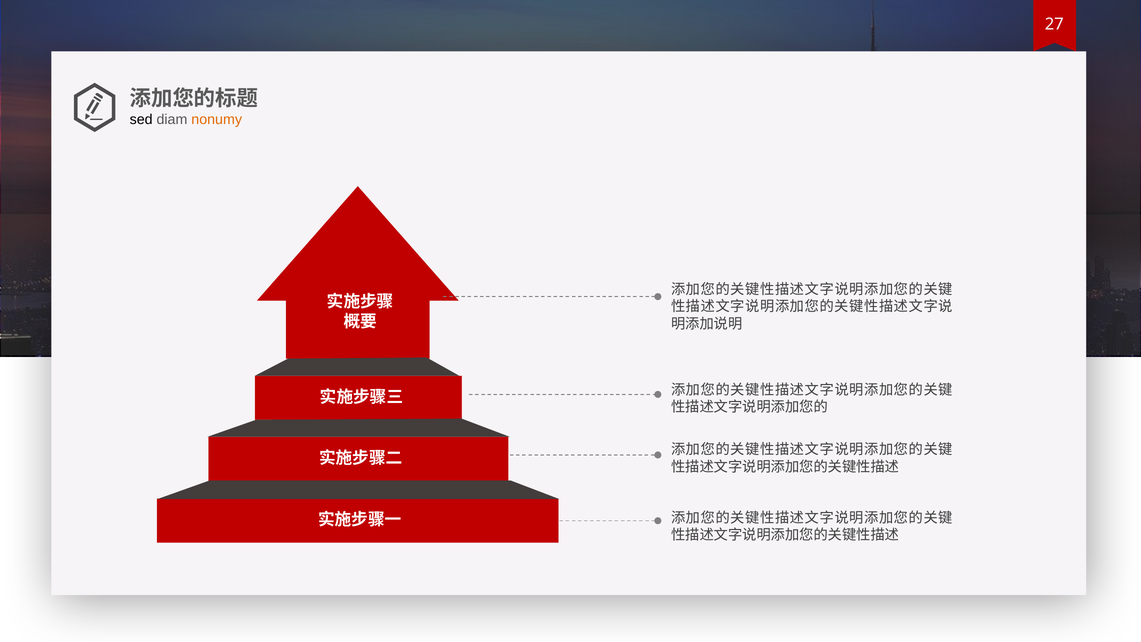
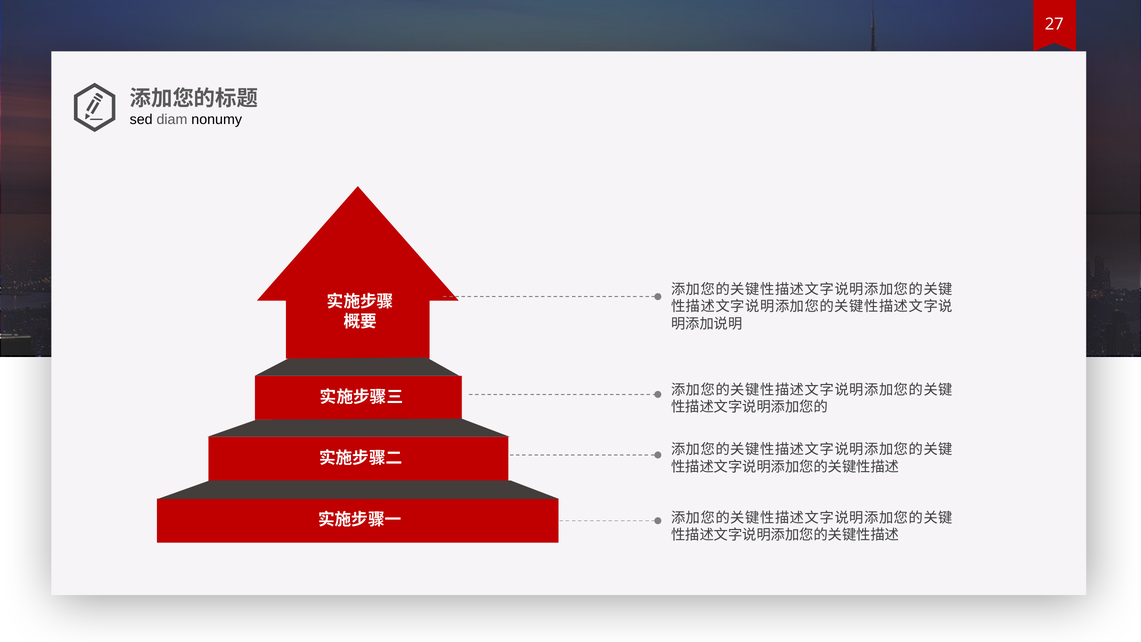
nonumy colour: orange -> black (217, 120)
